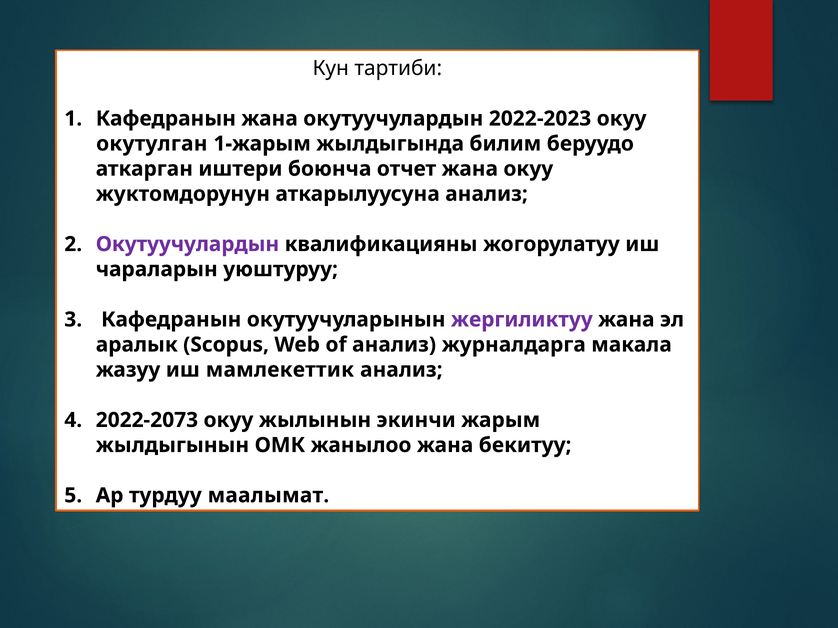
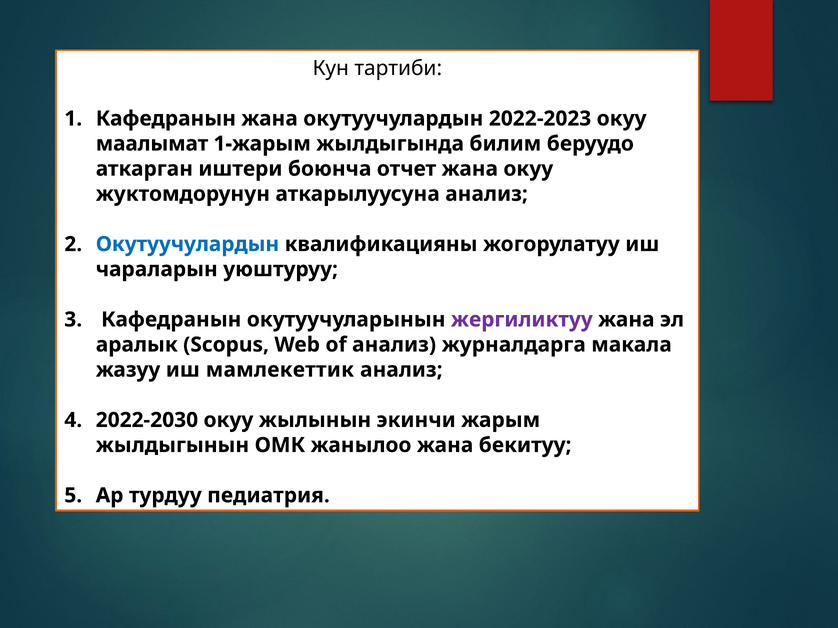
окутулган: окутулган -> маалымат (152, 144)
Окутуучулардын colour: purple -> blue (187, 244)
2022-2073: 2022-2073 -> 2022-2030 (147, 420)
маалымат: маалымат -> педиатрия (268, 496)
